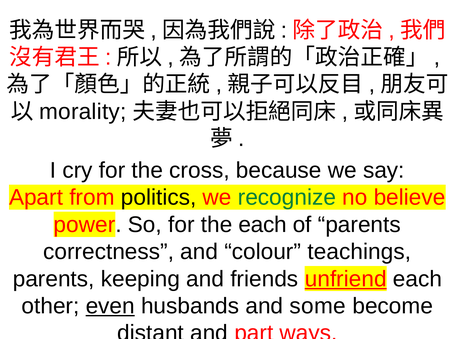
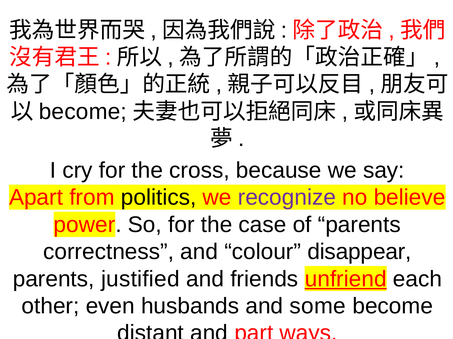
morality: morality -> become (83, 112)
recognize colour: green -> purple (287, 198)
the each: each -> case (263, 225)
teachings: teachings -> disappear (359, 252)
keeping: keeping -> justified (140, 280)
even underline: present -> none (110, 307)
